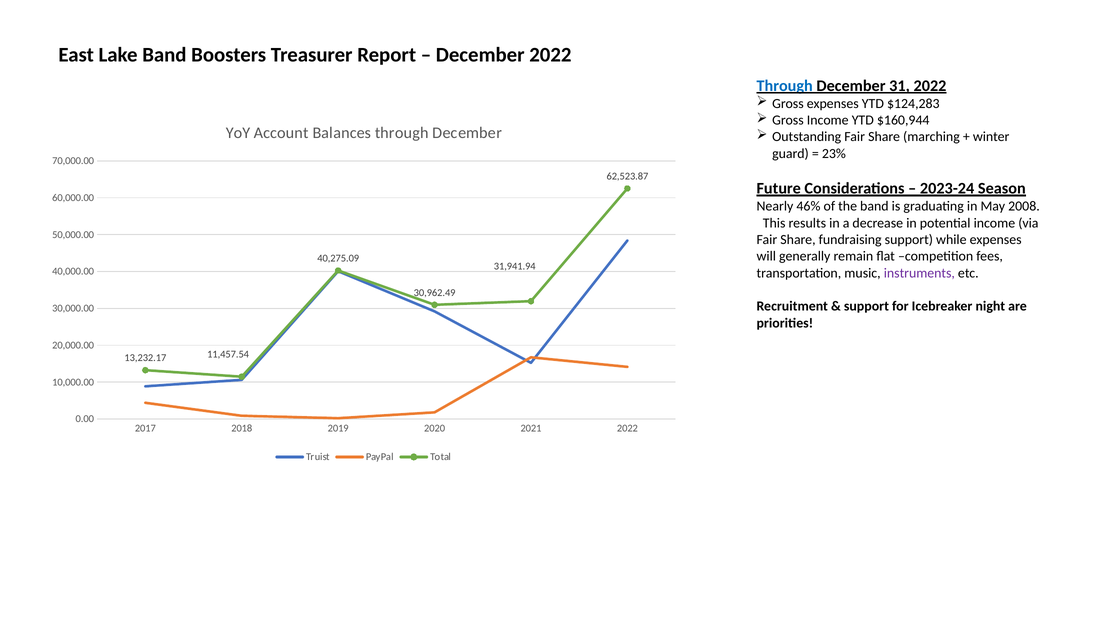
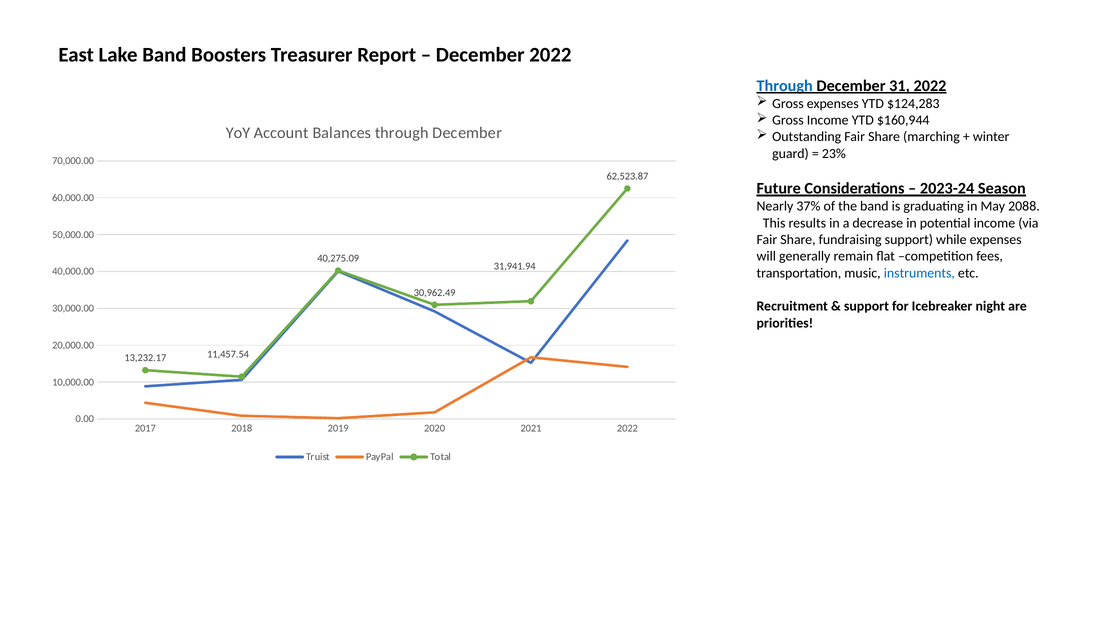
46%: 46% -> 37% (808, 206)
2008: 2008 -> 2088 (1024, 206)
instruments colour: purple -> blue (919, 273)
